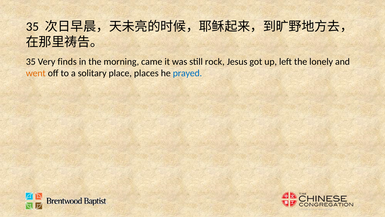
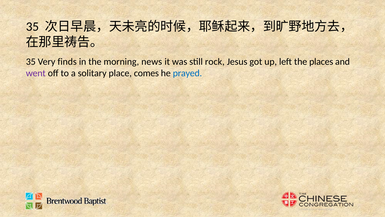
came: came -> news (152, 62)
lonely: lonely -> places (321, 62)
went colour: orange -> purple (36, 73)
places: places -> comes (146, 73)
